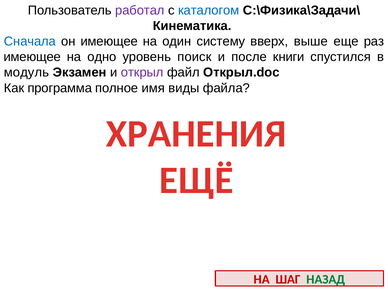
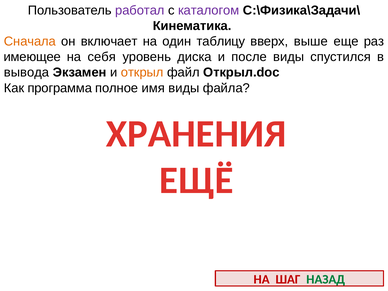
каталогом colour: blue -> purple (209, 10)
Сначала colour: blue -> orange (30, 41)
он имеющее: имеющее -> включает (109, 41)
систему: систему -> таблицу (221, 41)
одно: одно -> себя (102, 57)
поиск: поиск -> диска (194, 57)
после книги: книги -> виды (289, 57)
модуль: модуль -> вывода (27, 72)
открыл colour: purple -> orange (142, 72)
